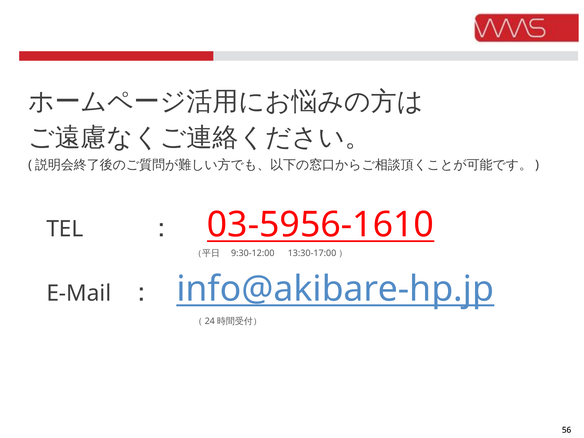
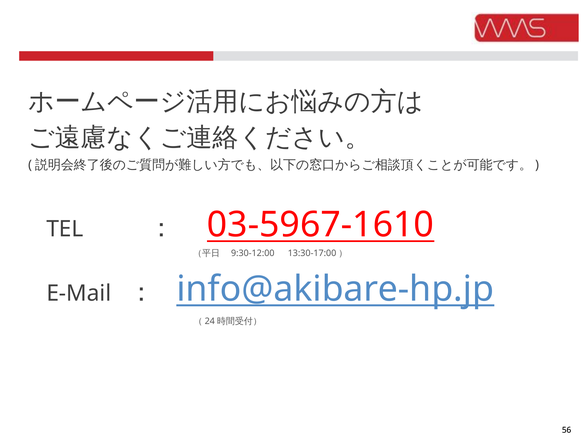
03-5956-1610: 03-5956-1610 -> 03-5967-1610 (320, 225)
